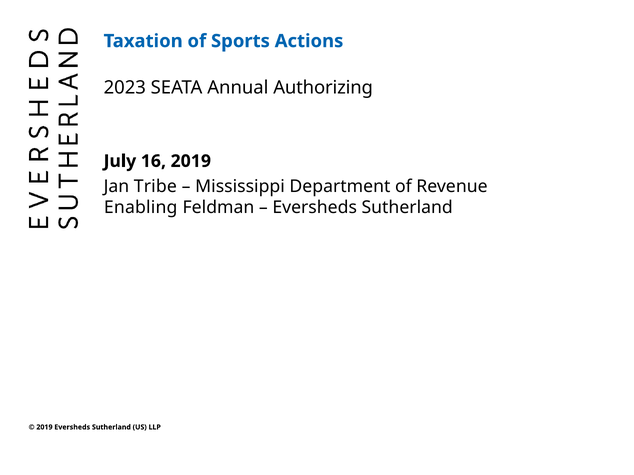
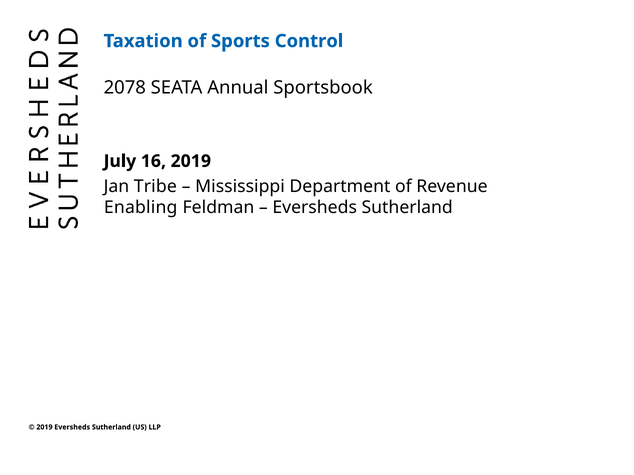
Actions: Actions -> Control (309, 41)
2023: 2023 -> 2078 (125, 88)
Authorizing: Authorizing -> Sportsbook (323, 88)
